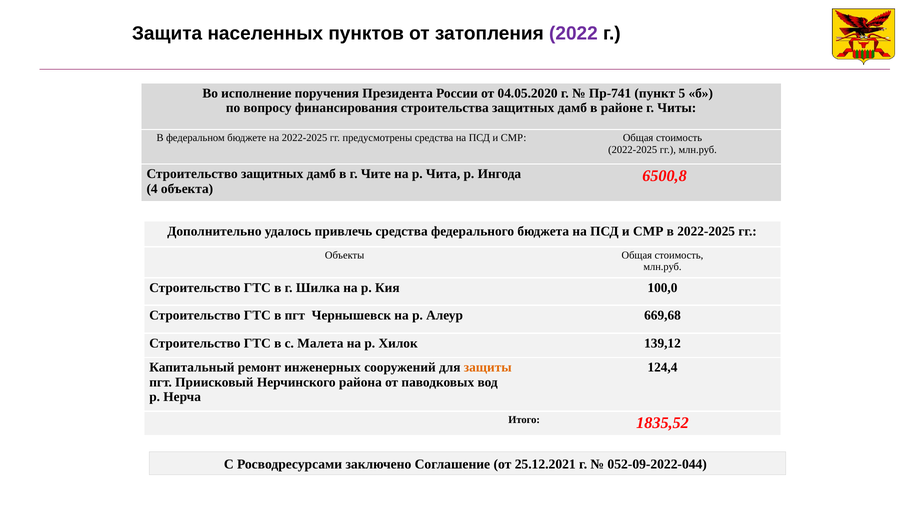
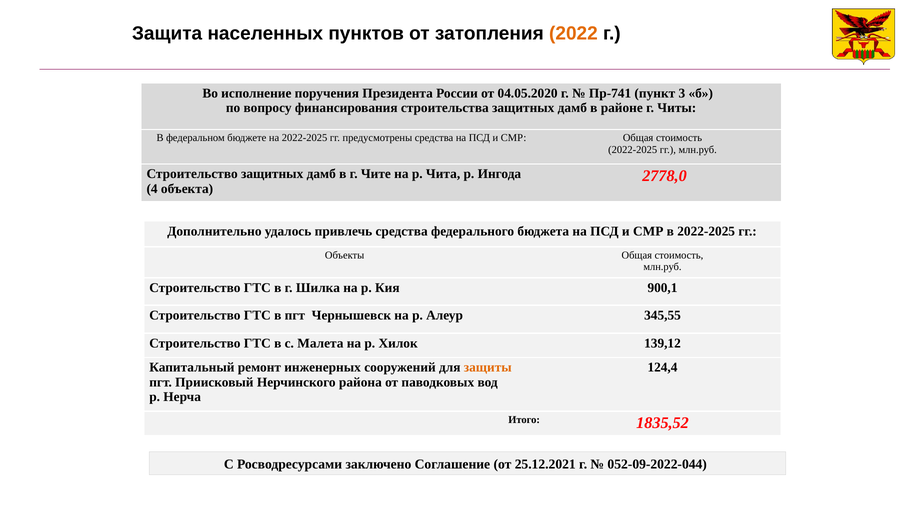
2022 colour: purple -> orange (573, 33)
5: 5 -> 3 (682, 93)
6500,8: 6500,8 -> 2778,0 (665, 176)
100,0: 100,0 -> 900,1 (662, 287)
669,68: 669,68 -> 345,55 (663, 315)
